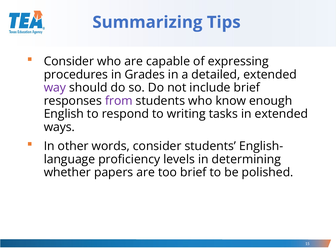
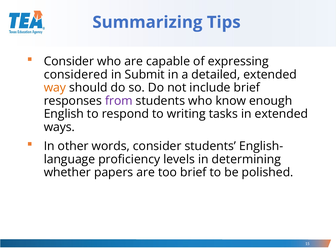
procedures: procedures -> considered (76, 75)
Grades: Grades -> Submit (145, 75)
way colour: purple -> orange (55, 88)
